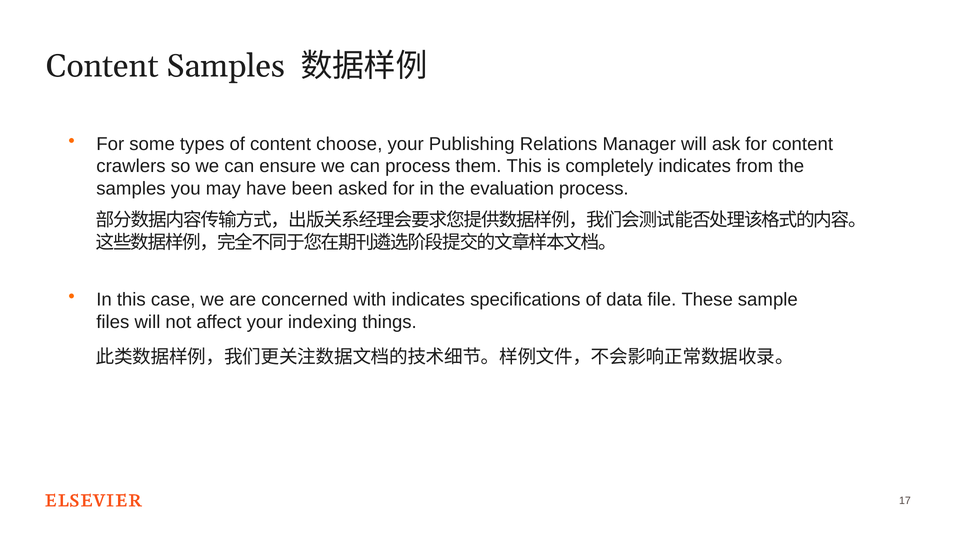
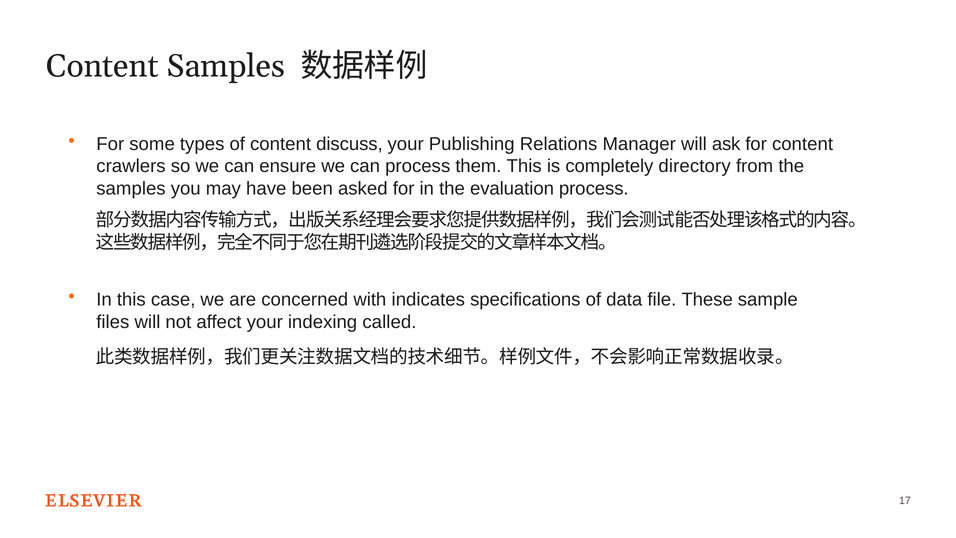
choose: choose -> discuss (349, 144)
completely indicates: indicates -> directory (695, 166)
things: things -> called (389, 322)
